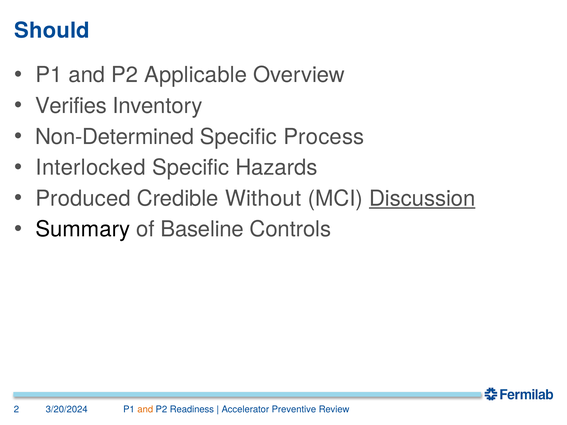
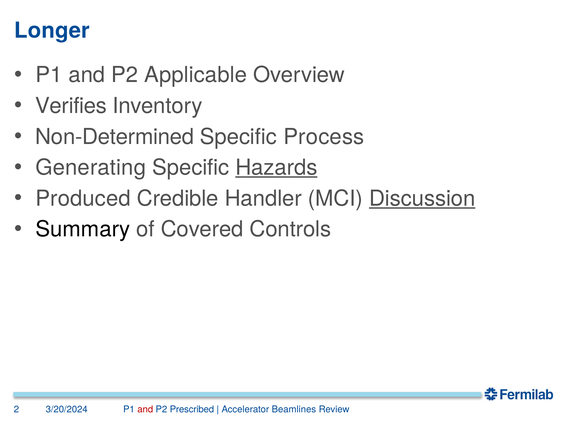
Should: Should -> Longer (52, 30)
Interlocked: Interlocked -> Generating (91, 168)
Hazards underline: none -> present (276, 168)
Without: Without -> Handler (263, 199)
Baseline: Baseline -> Covered (202, 230)
and colour: orange -> red (145, 410)
Readiness: Readiness -> Prescribed (192, 410)
Preventive: Preventive -> Beamlines (294, 410)
